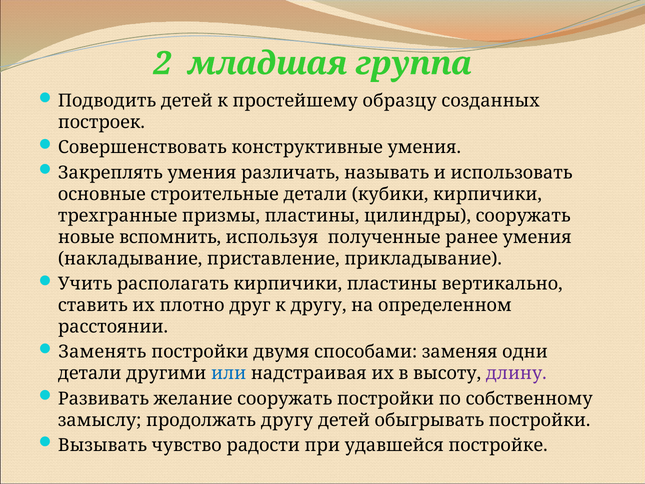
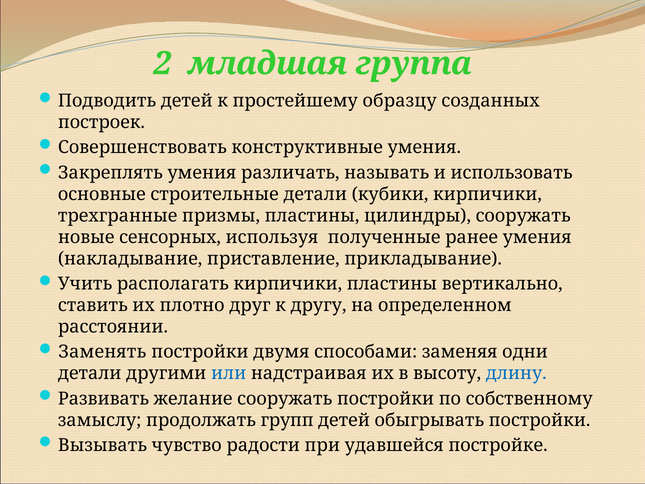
вспомнить: вспомнить -> сенсорных (170, 237)
длину colour: purple -> blue (516, 373)
продолжать другу: другу -> групп (287, 420)
